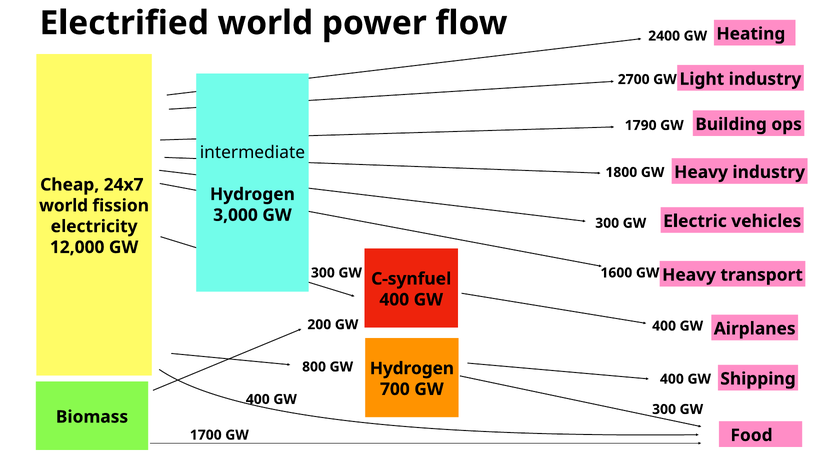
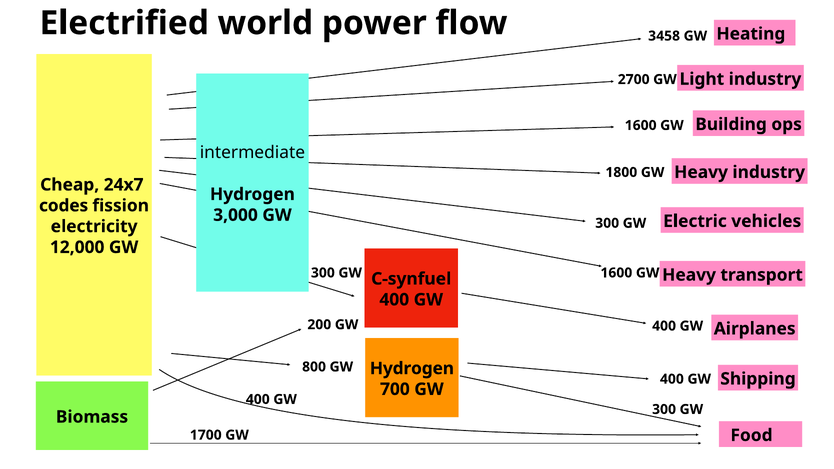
2400: 2400 -> 3458 (664, 36)
1790: 1790 -> 1600 (641, 125)
world: world -> codes (64, 206)
